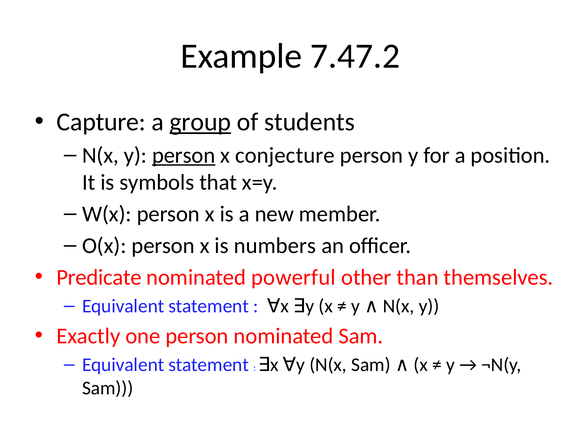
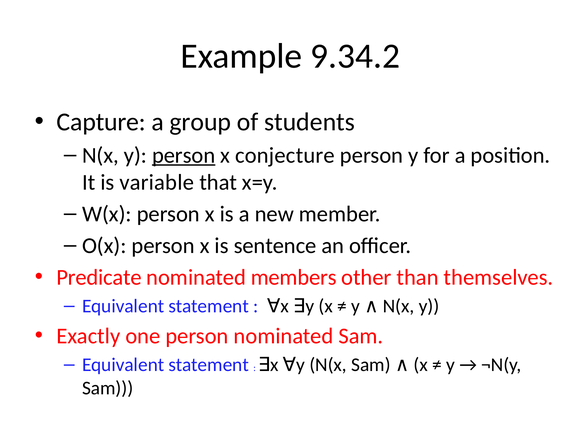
7.47.2: 7.47.2 -> 9.34.2 (355, 56)
group underline: present -> none (200, 122)
symbols: symbols -> variable (157, 182)
numbers: numbers -> sentence (275, 245)
powerful: powerful -> members (294, 277)
